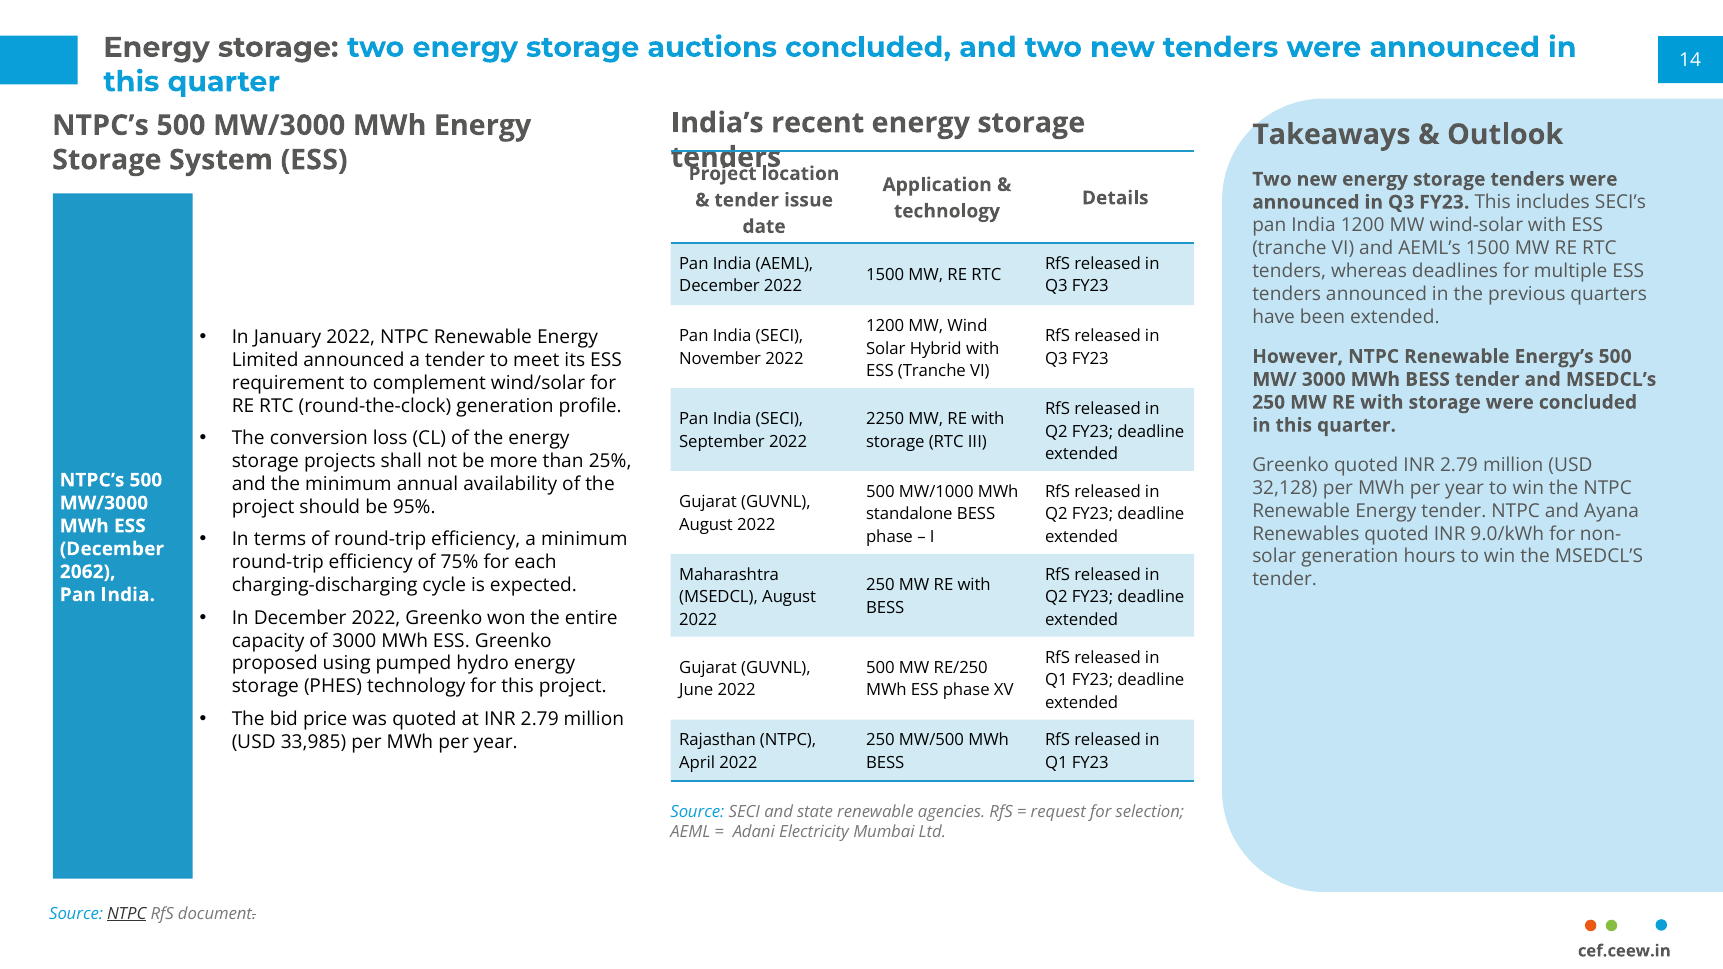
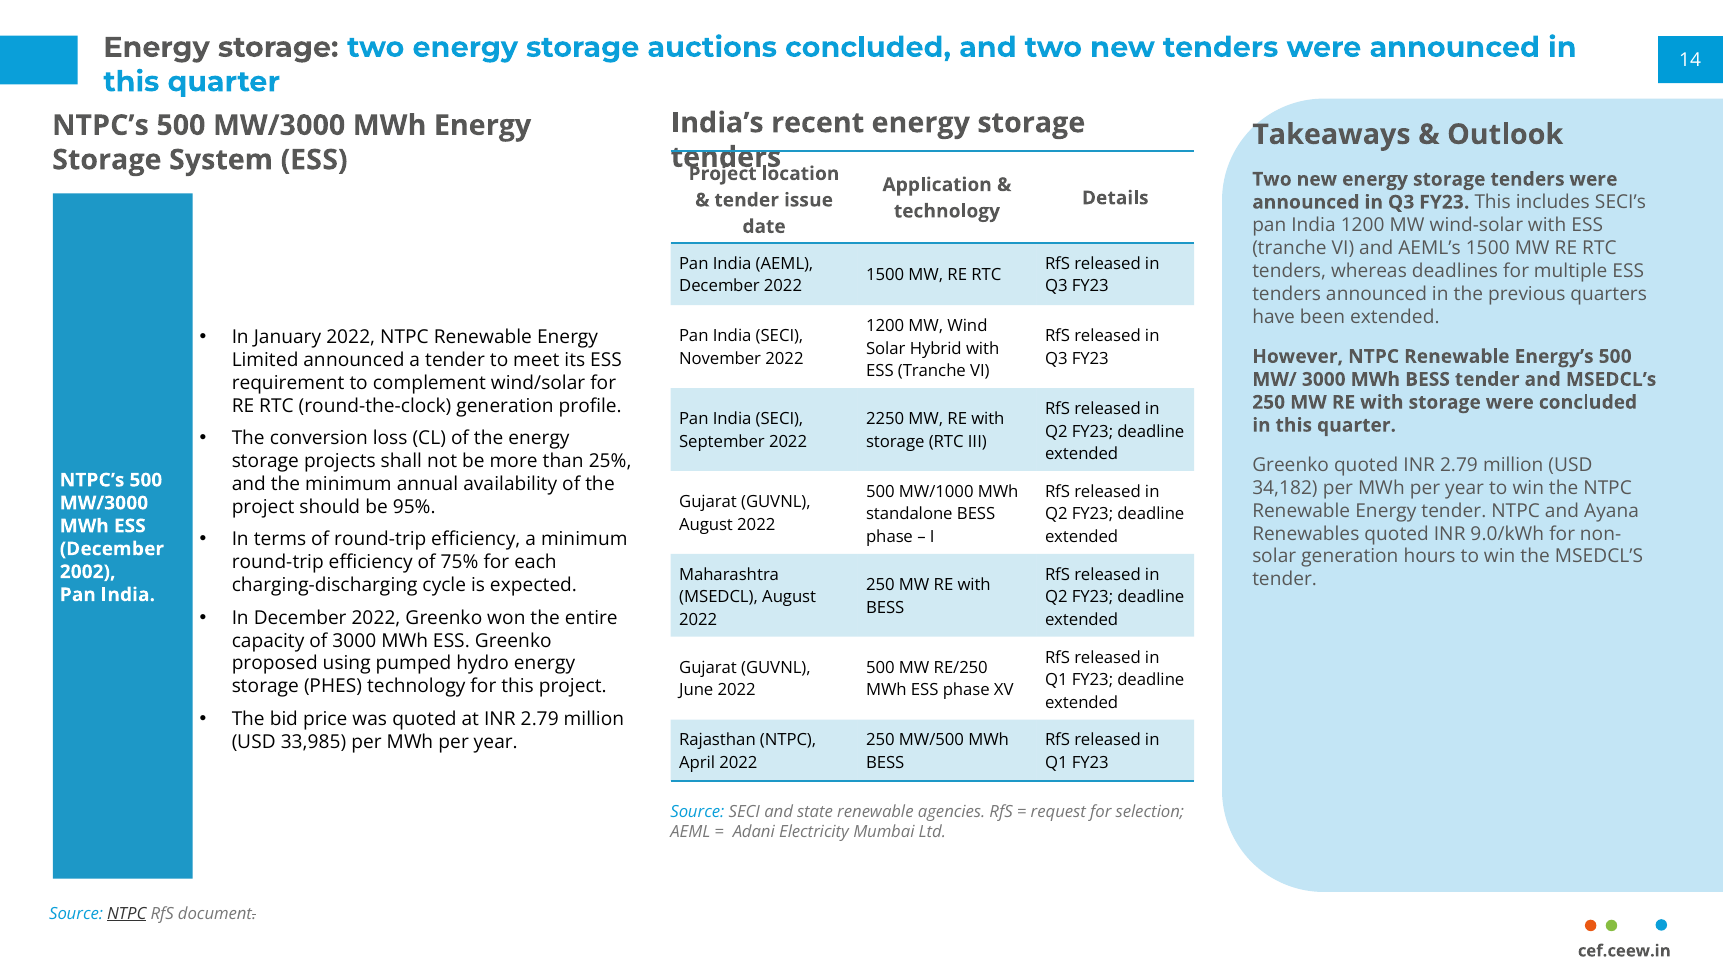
32,128: 32,128 -> 34,182 (1285, 488)
2062: 2062 -> 2002 (88, 572)
